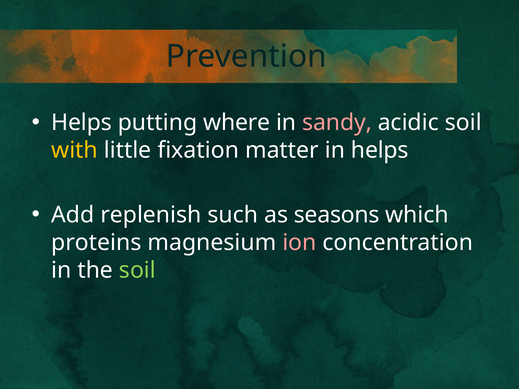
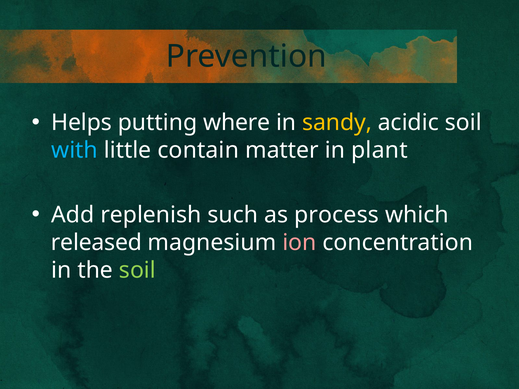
sandy colour: pink -> yellow (337, 123)
with colour: yellow -> light blue (75, 150)
fixation: fixation -> contain (198, 150)
in helps: helps -> plant (380, 150)
seasons: seasons -> process (337, 215)
proteins: proteins -> released (97, 243)
